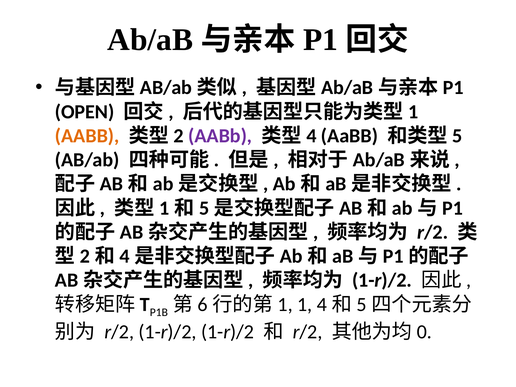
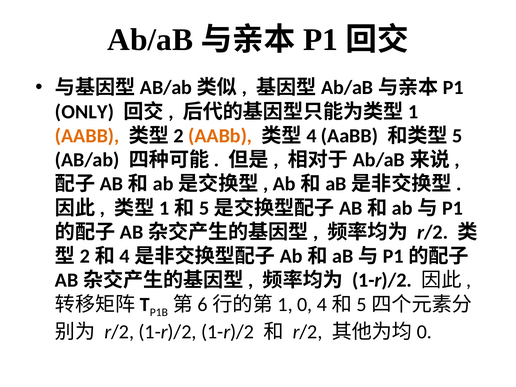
OPEN: OPEN -> ONLY (84, 112)
AABb colour: purple -> orange (220, 136)
1: 1 -> 0 (305, 304)
